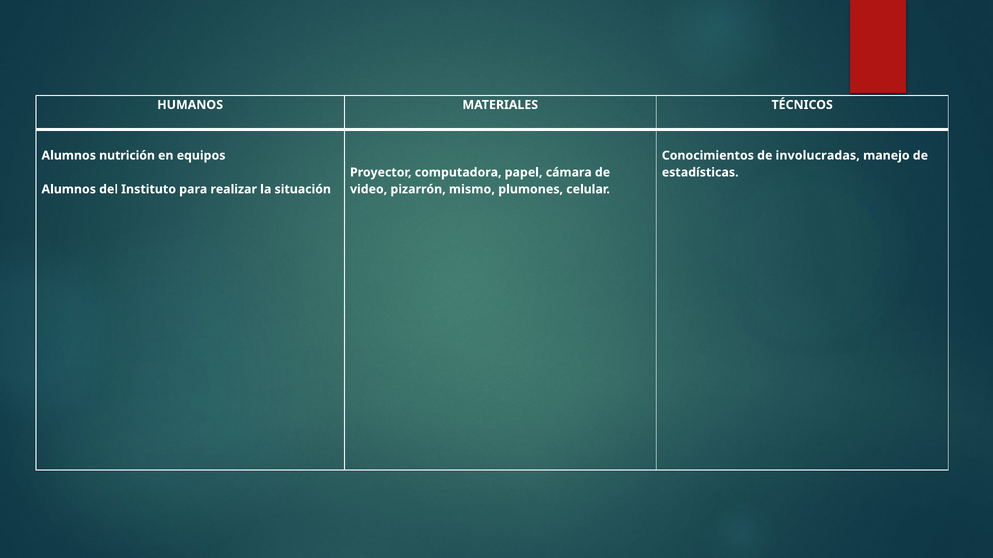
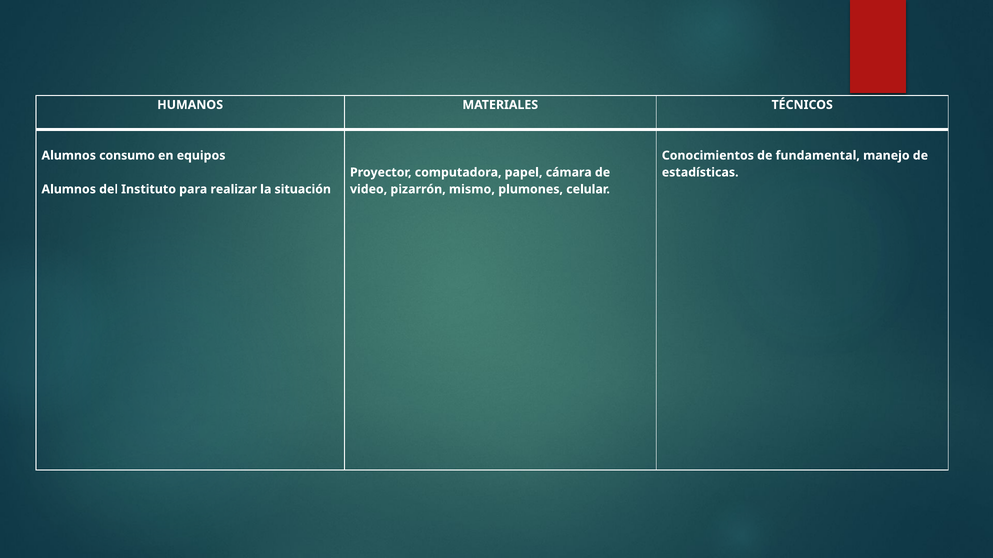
nutrición: nutrición -> consumo (127, 156)
involucradas: involucradas -> fundamental (818, 156)
